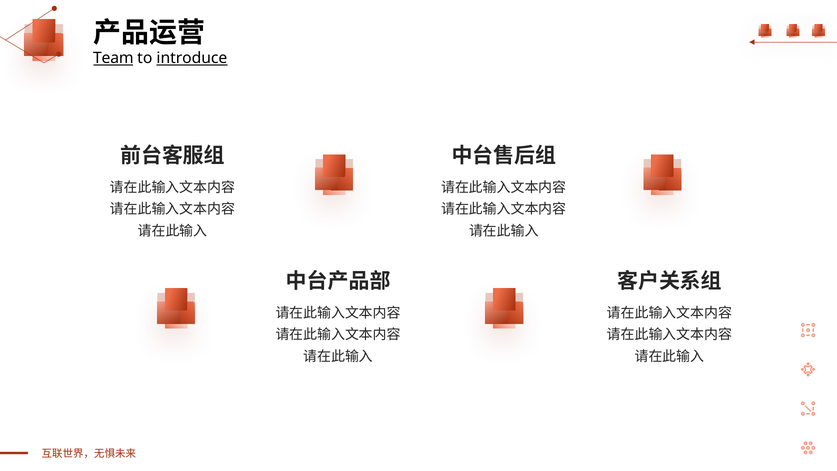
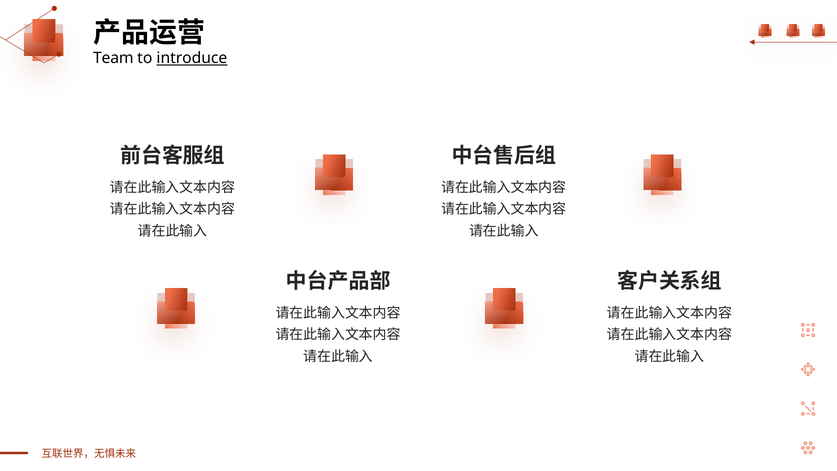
Team underline: present -> none (113, 58)
